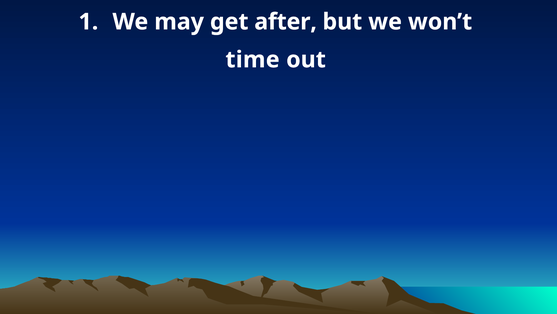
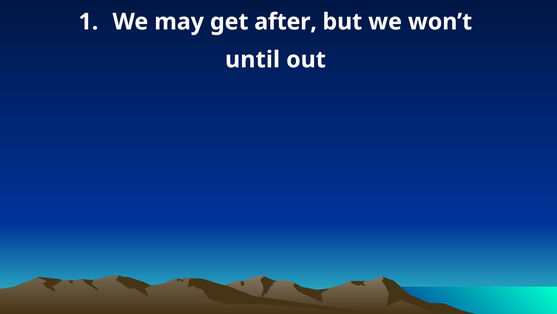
time: time -> until (253, 60)
